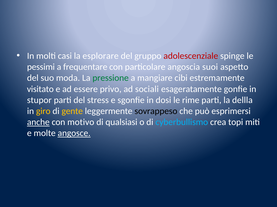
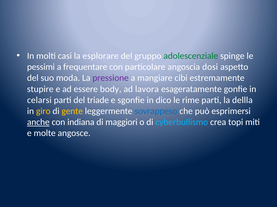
adolescenziale colour: red -> green (191, 56)
suoi: suoi -> dosi (210, 67)
pressione colour: green -> purple (111, 78)
visitato: visitato -> stupire (40, 89)
privo: privo -> body (111, 89)
sociali: sociali -> lavora (147, 89)
stupor: stupor -> celarsi (39, 100)
stress: stress -> triade (98, 100)
dosi: dosi -> dico (163, 100)
sovrappeso colour: black -> blue (156, 111)
motivo: motivo -> indiana (81, 123)
qualsiasi: qualsiasi -> maggiori (121, 123)
angosce underline: present -> none (74, 134)
